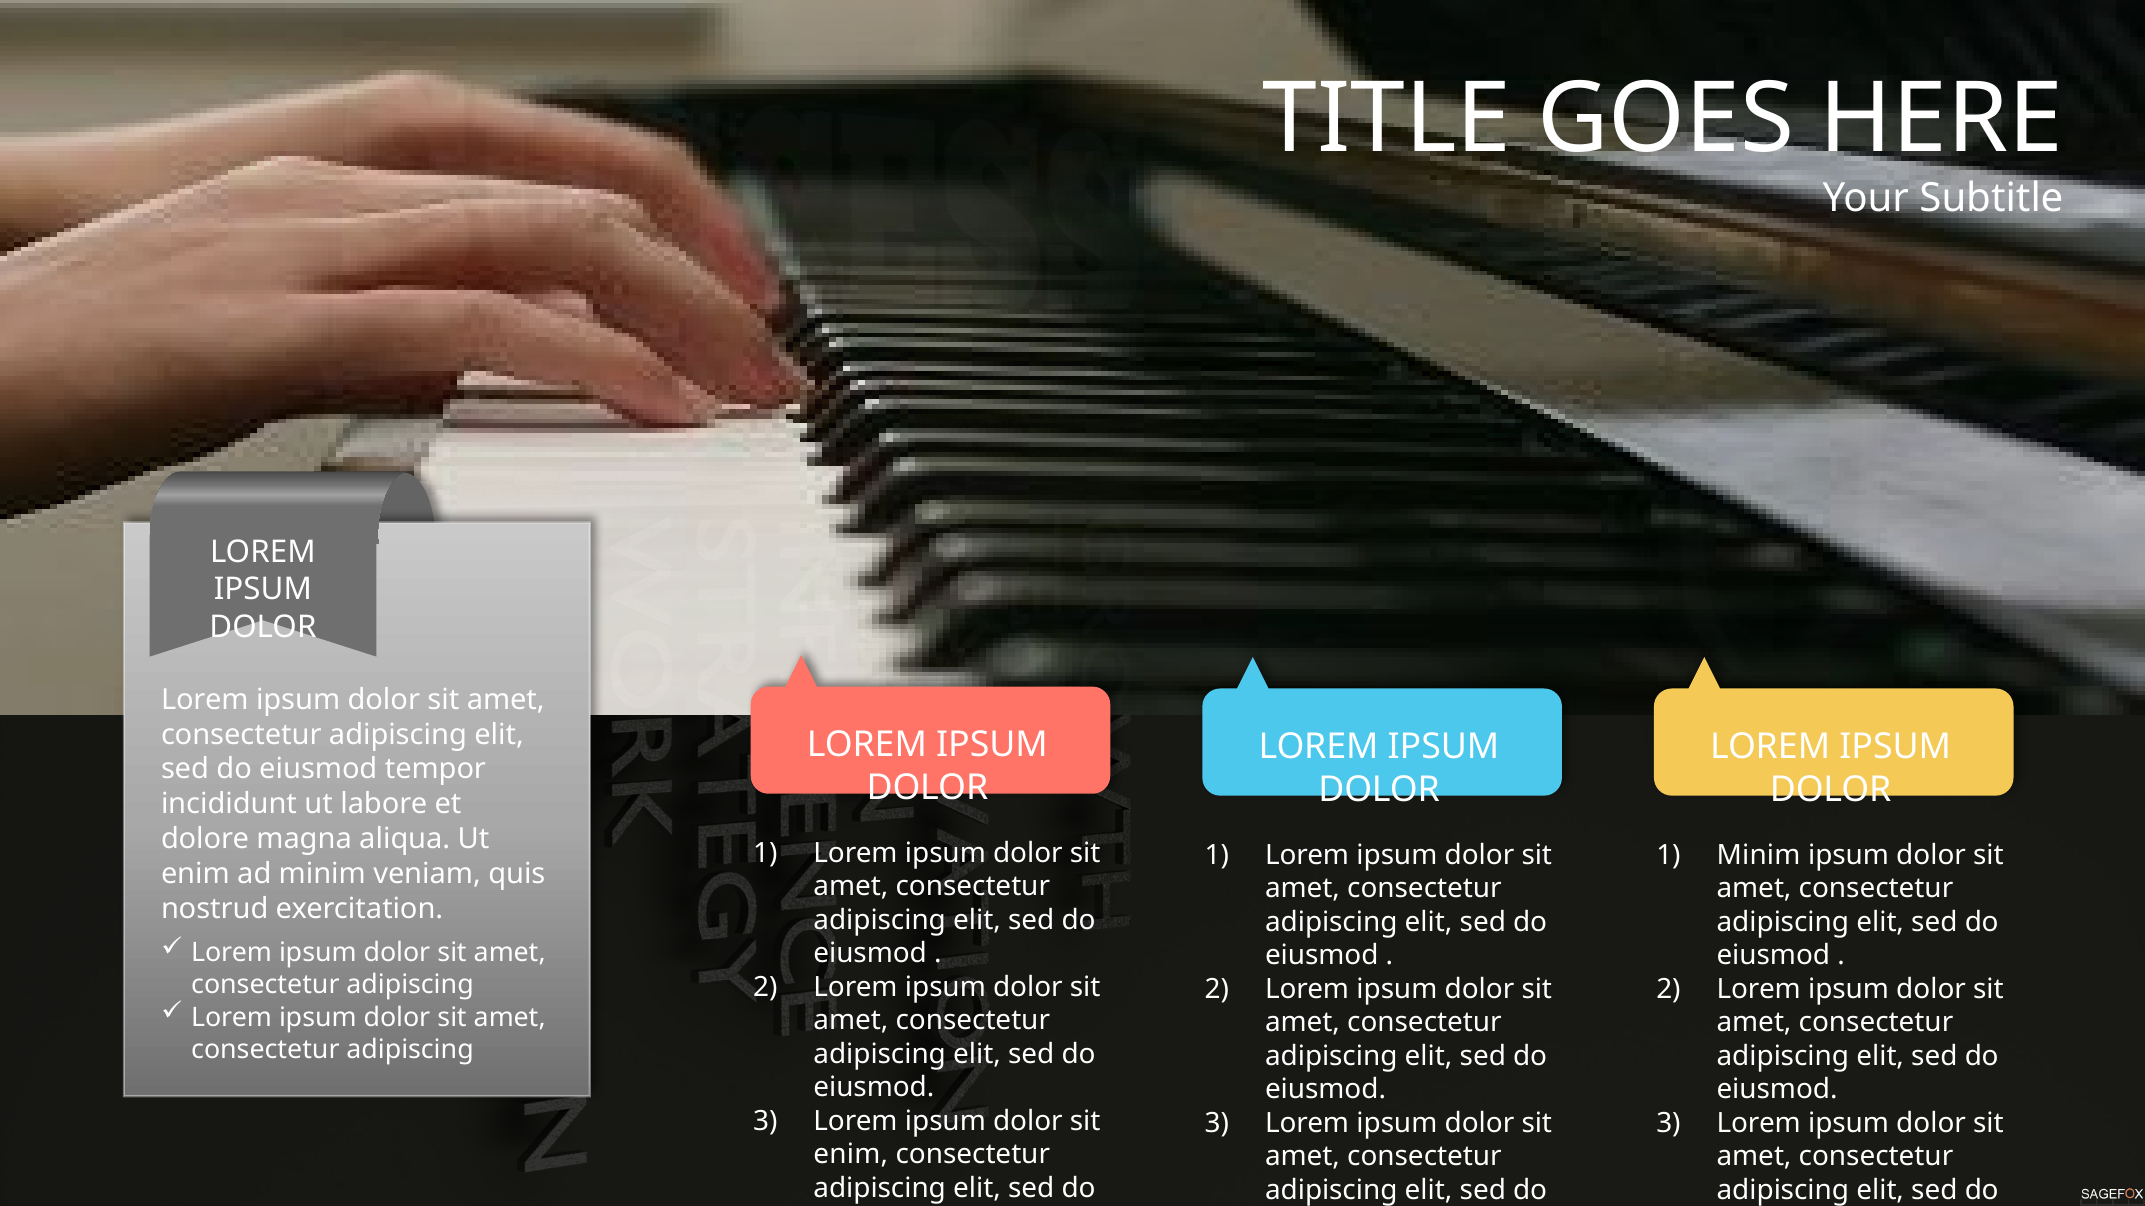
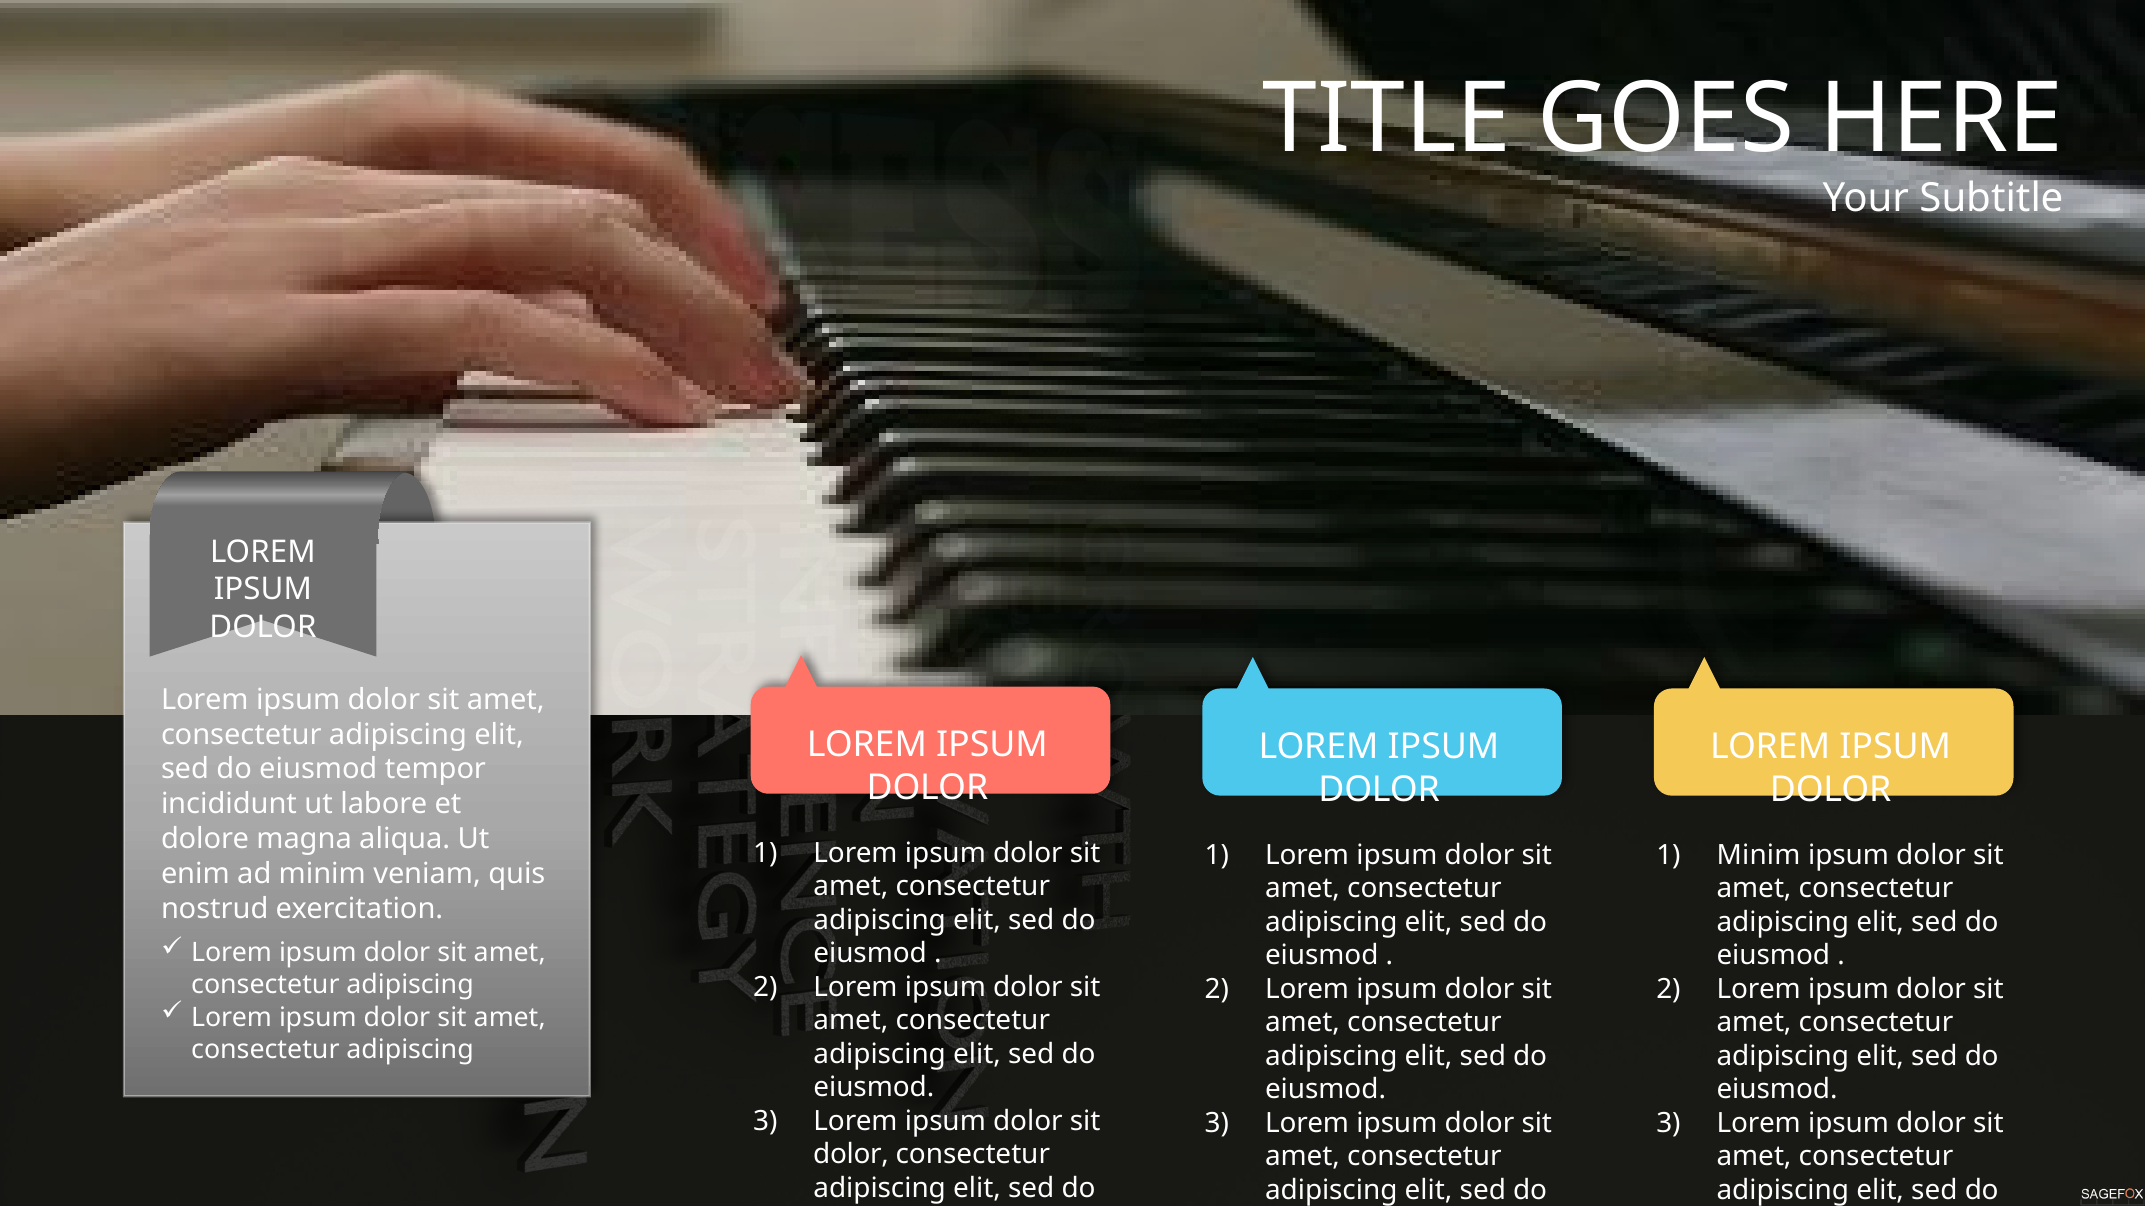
enim: enim -> dolor (851, 1155)
